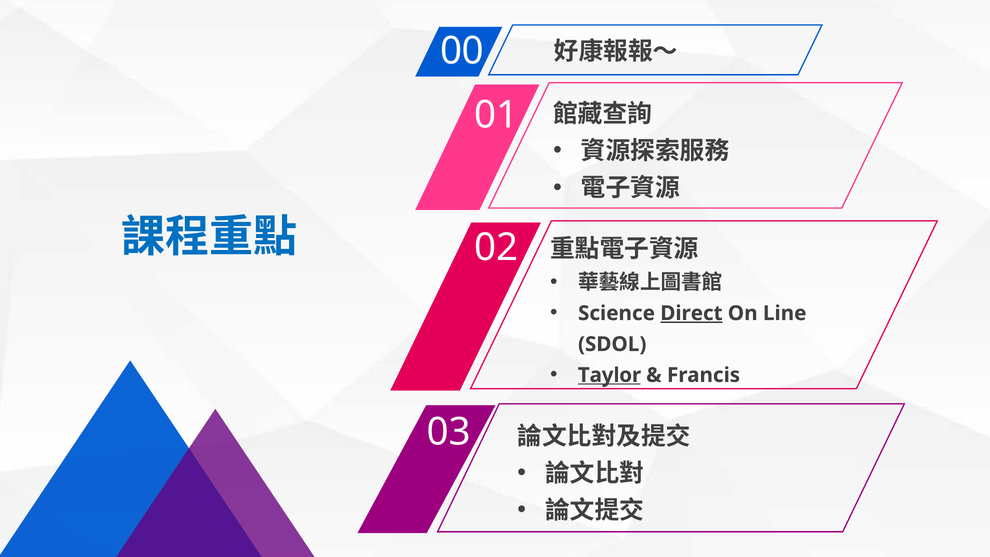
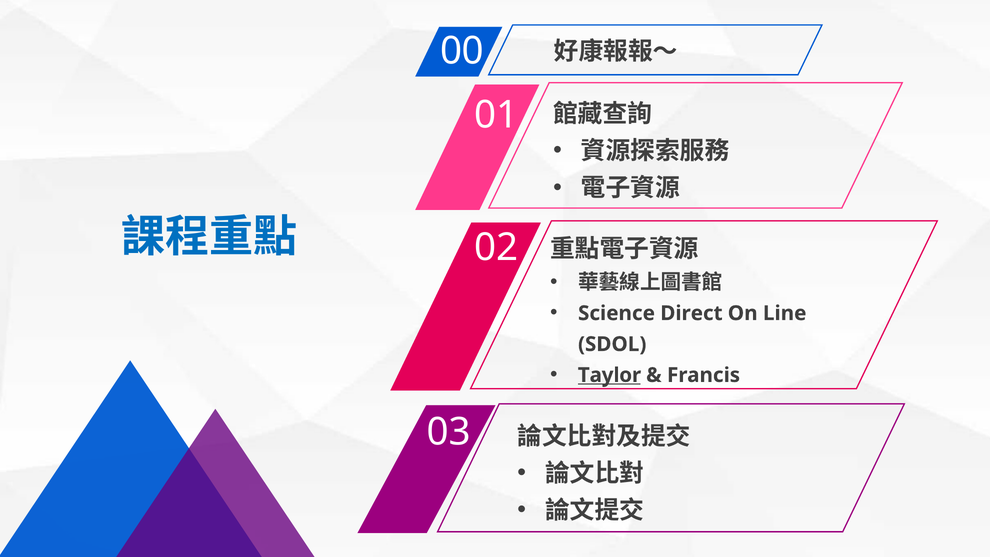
Direct underline: present -> none (691, 313)
